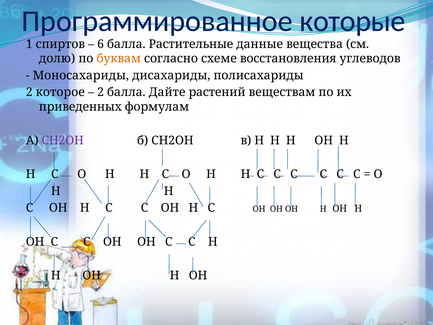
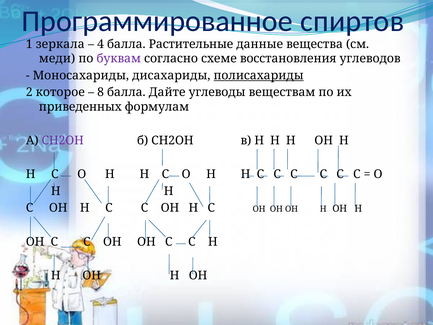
которые: которые -> спиртов (352, 21)
спиртов: спиртов -> зеркала (60, 44)
6: 6 -> 4 (101, 44)
долю: долю -> меди (57, 58)
буквам colour: orange -> purple (119, 58)
полисахариды underline: none -> present (259, 75)
2: 2 -> 8 (101, 92)
растений: растений -> углеводы (217, 92)
